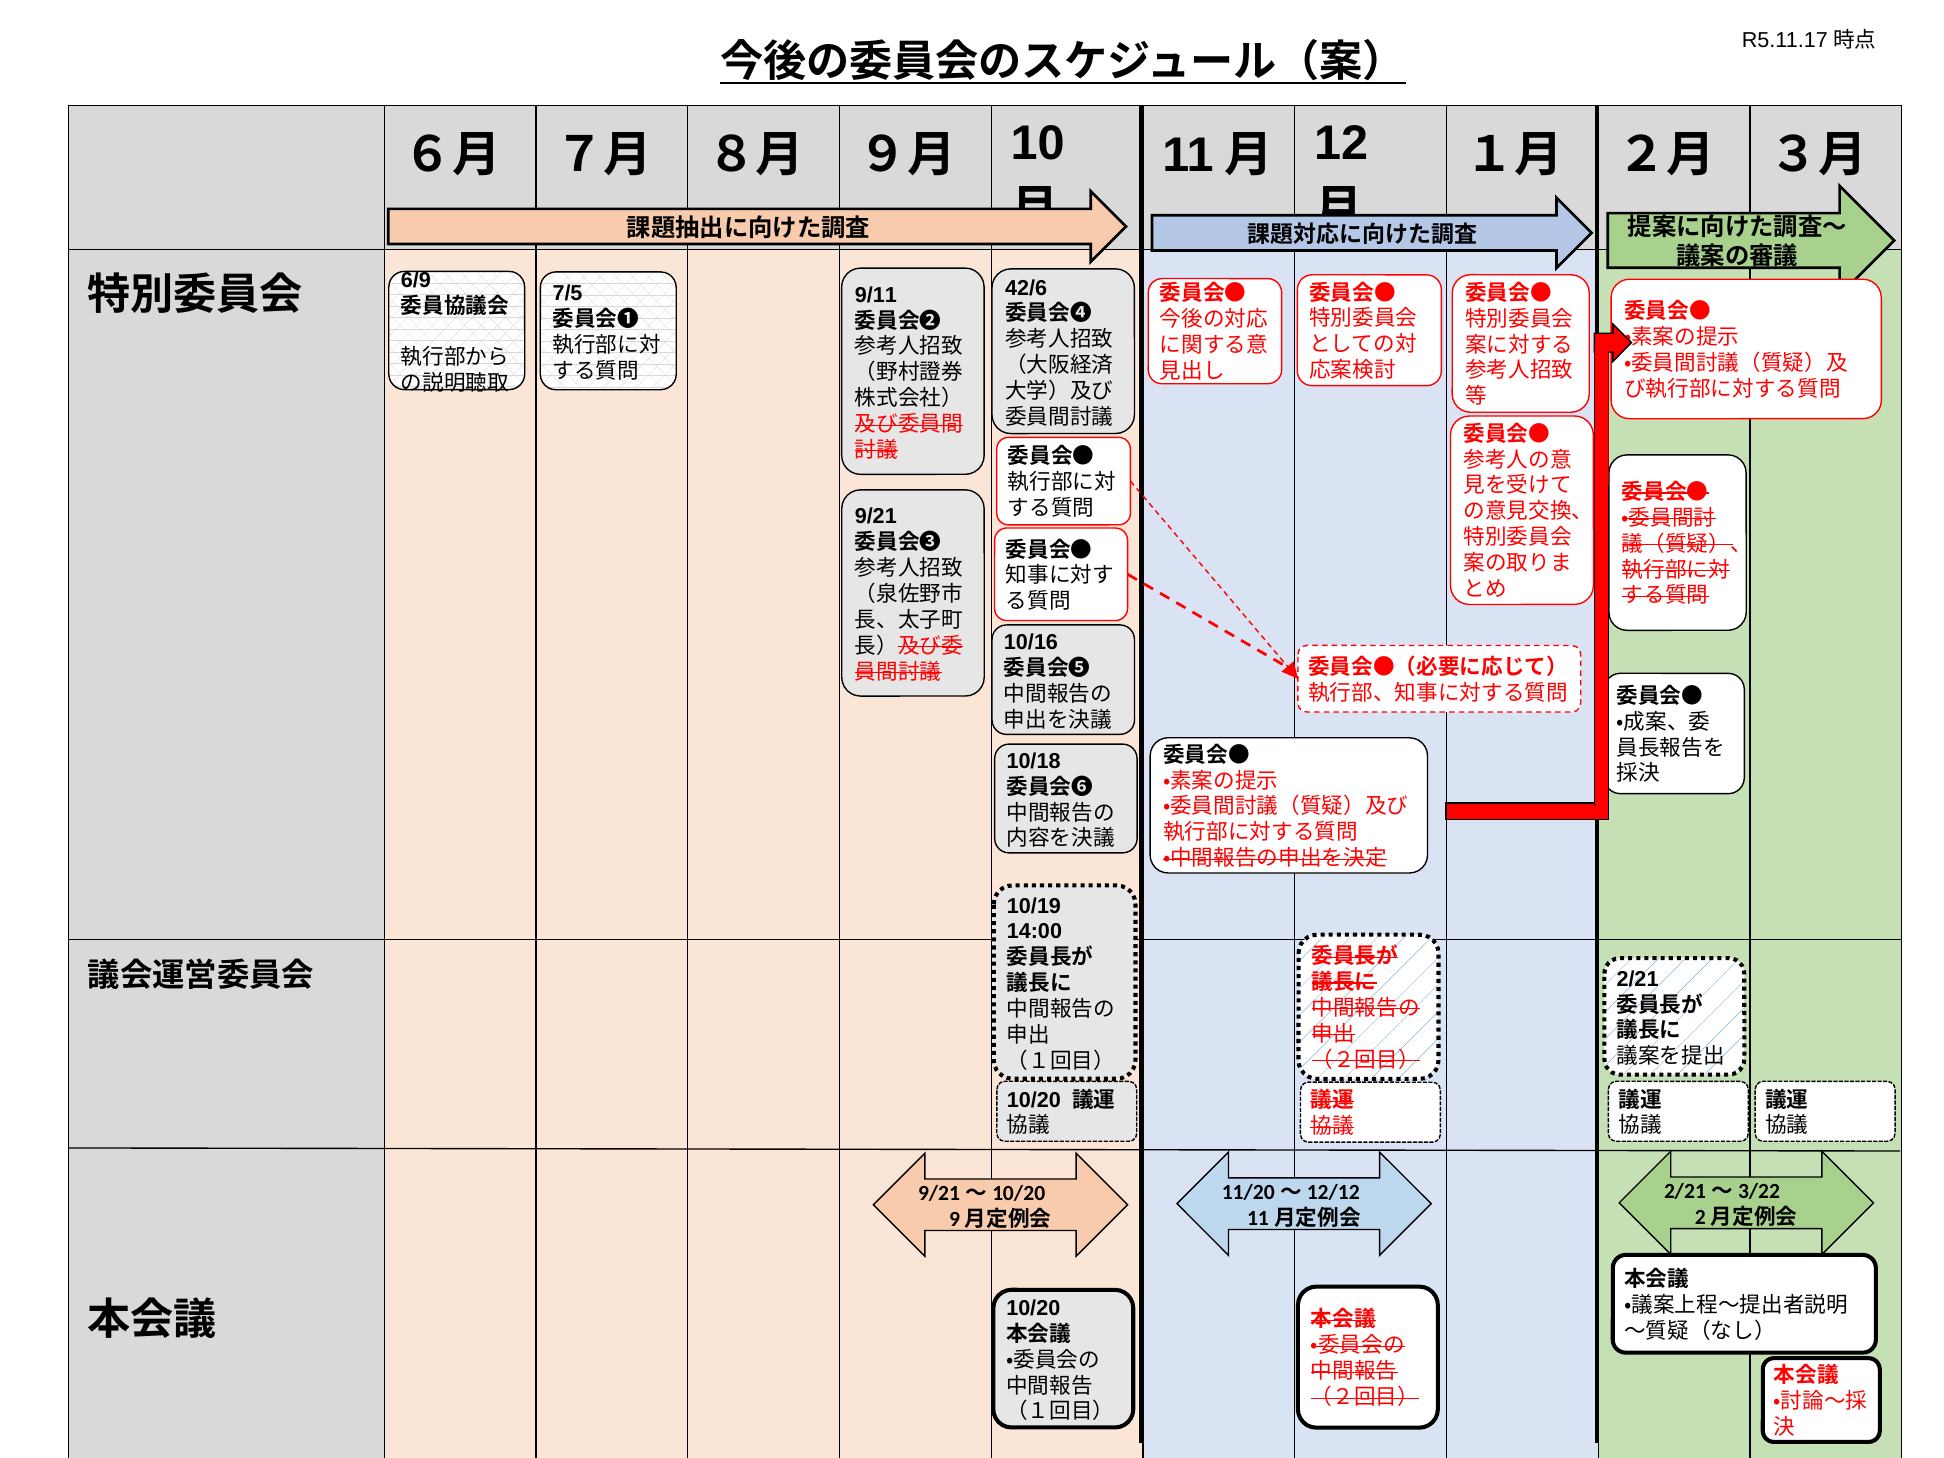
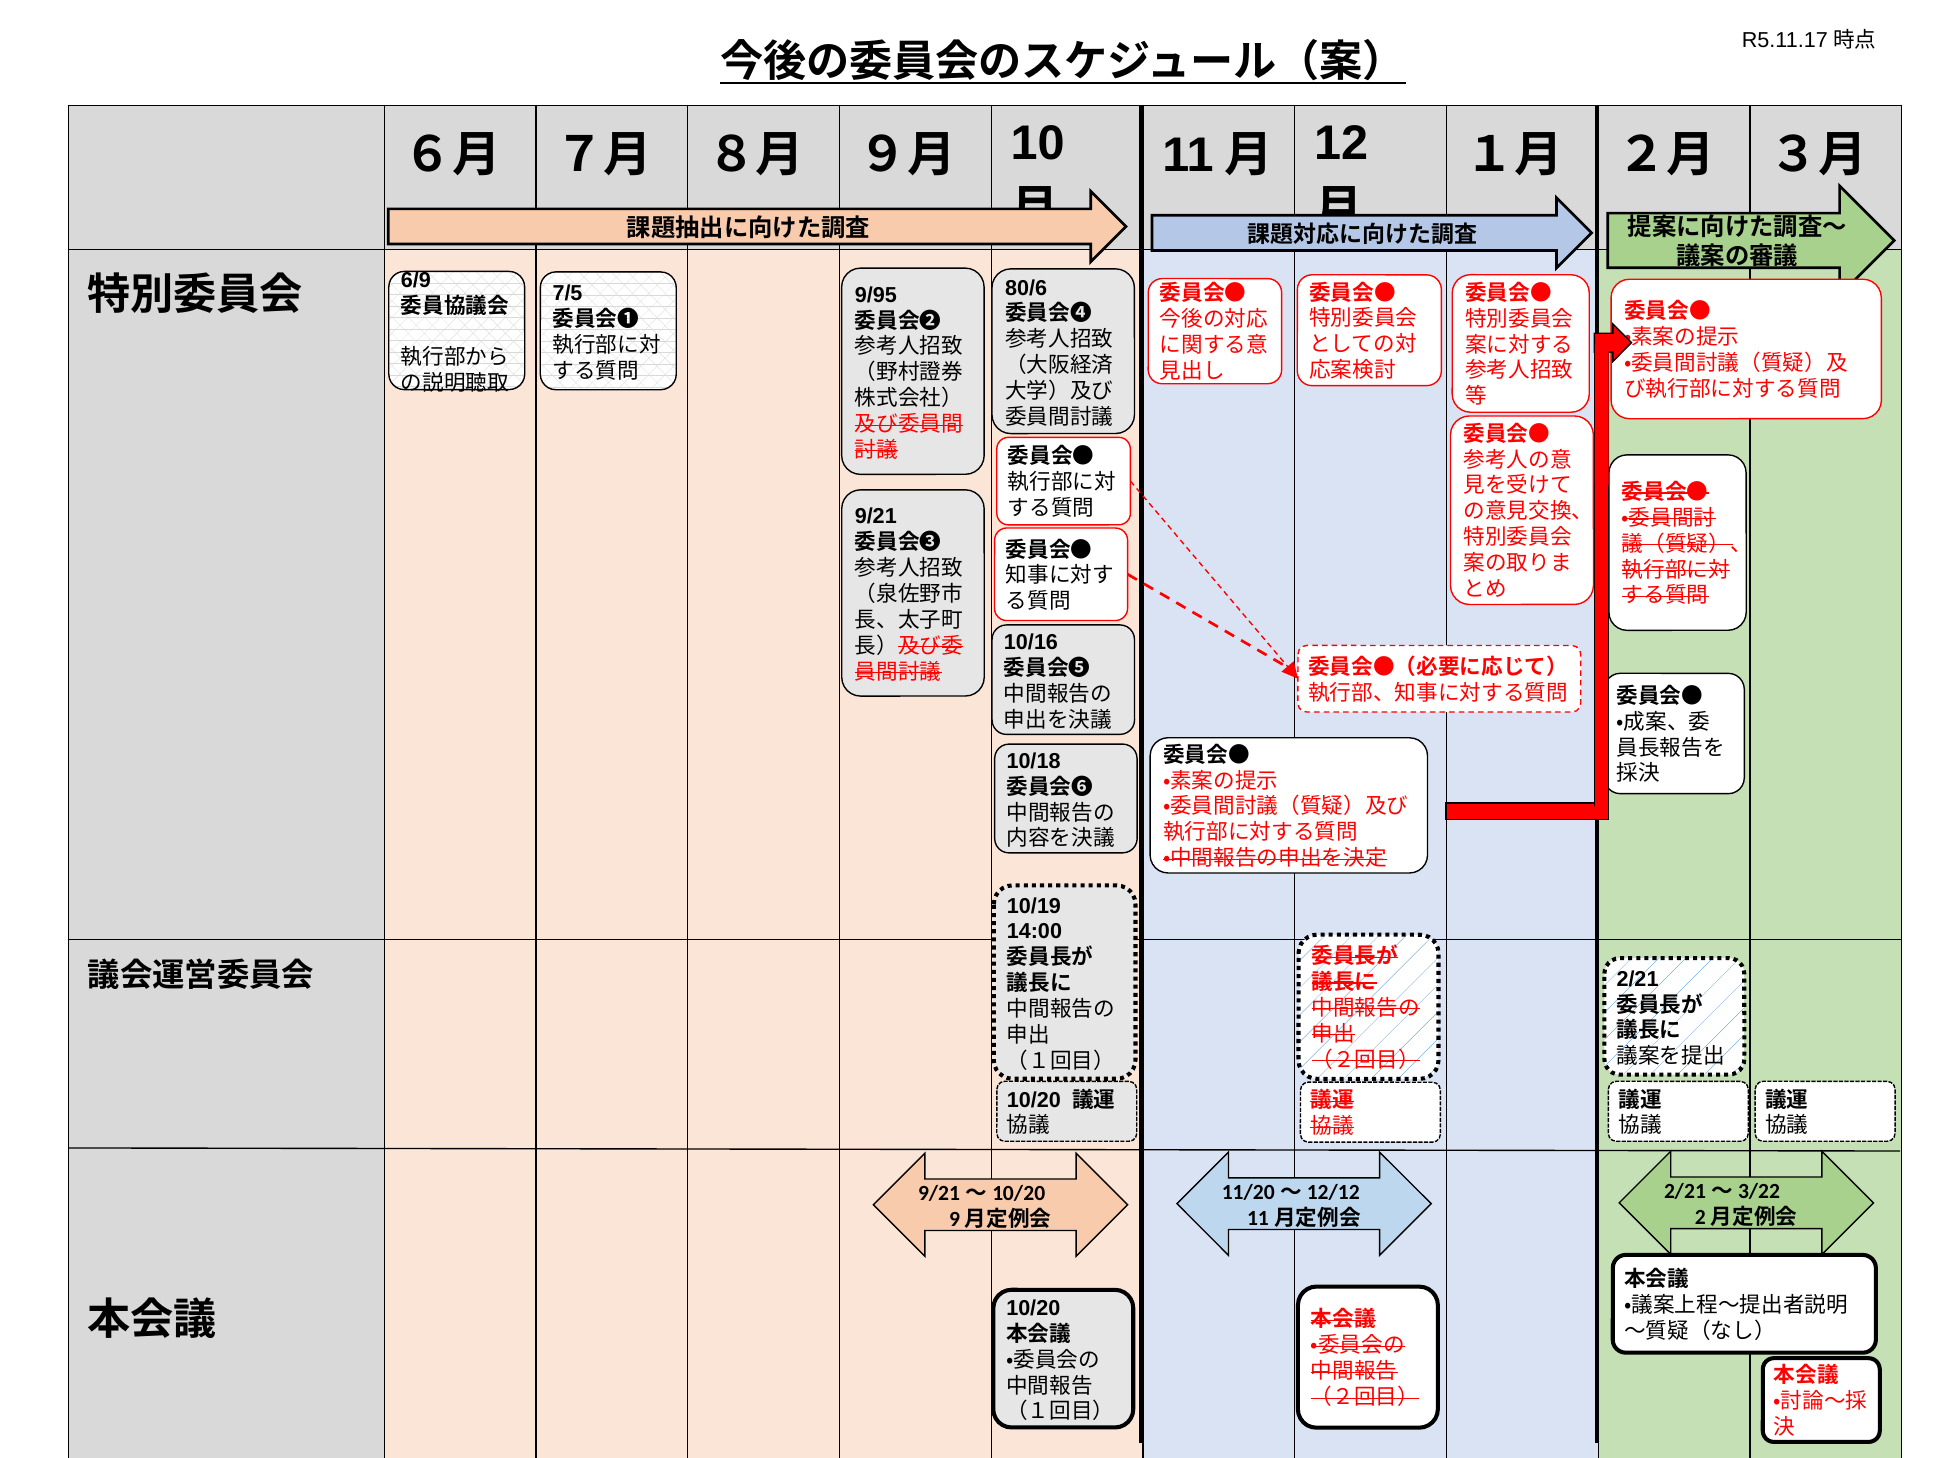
42/6: 42/6 -> 80/6 (1026, 288)
9/11: 9/11 -> 9/95 (876, 295)
